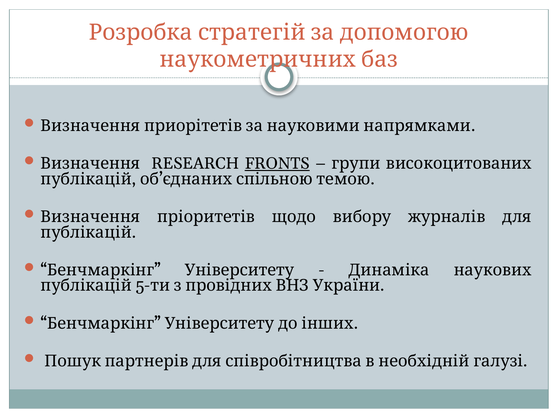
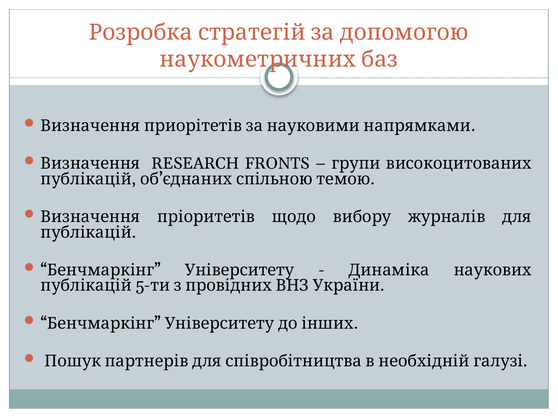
FRONTS underline: present -> none (277, 164)
